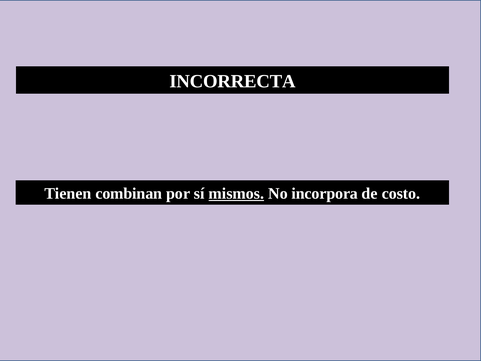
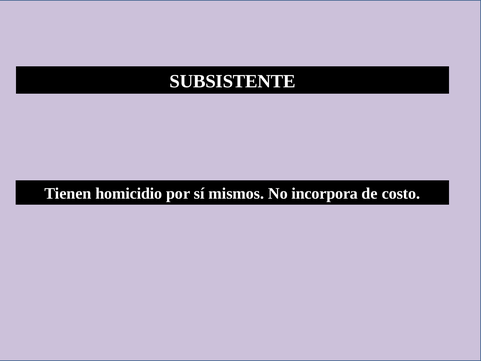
INCORRECTA: INCORRECTA -> SUBSISTENTE (233, 81)
combinan: combinan -> homicidio (129, 193)
mismos underline: present -> none (236, 193)
